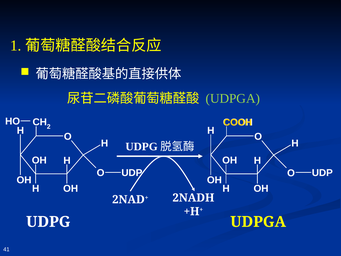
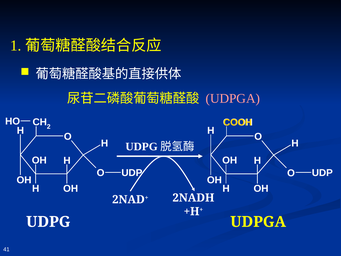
UDPGA colour: light green -> pink (233, 98)
